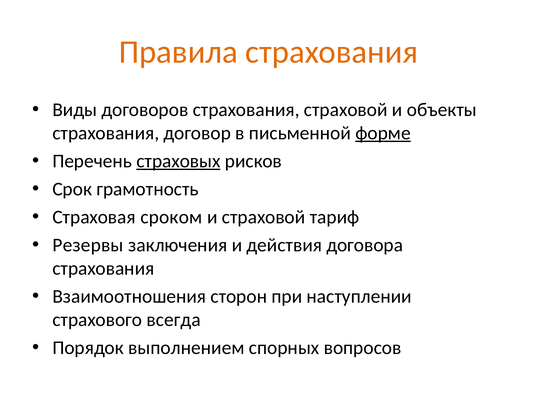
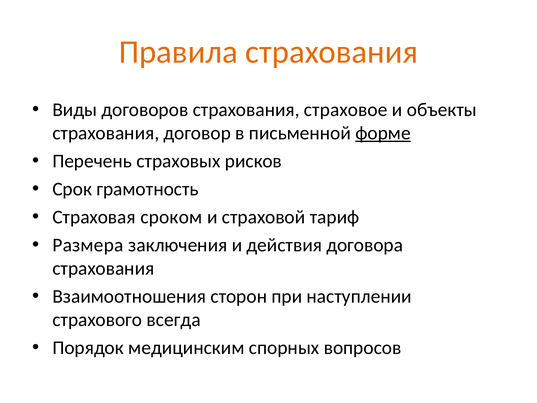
страхования страховой: страховой -> страховое (346, 110)
страховых underline: present -> none (178, 161)
Резервы: Резервы -> Размера (88, 245)
выполнением: выполнением -> медицинским (186, 348)
